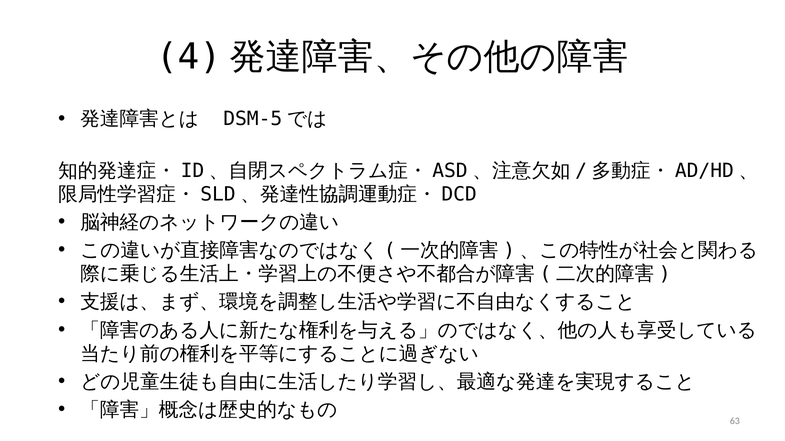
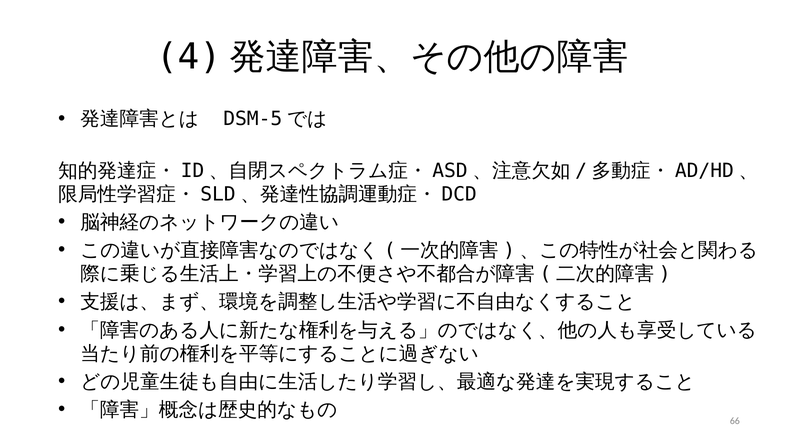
63: 63 -> 66 (735, 422)
